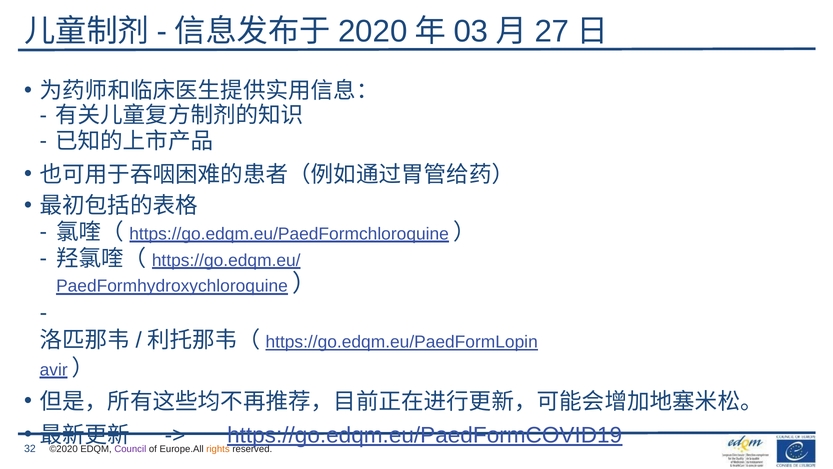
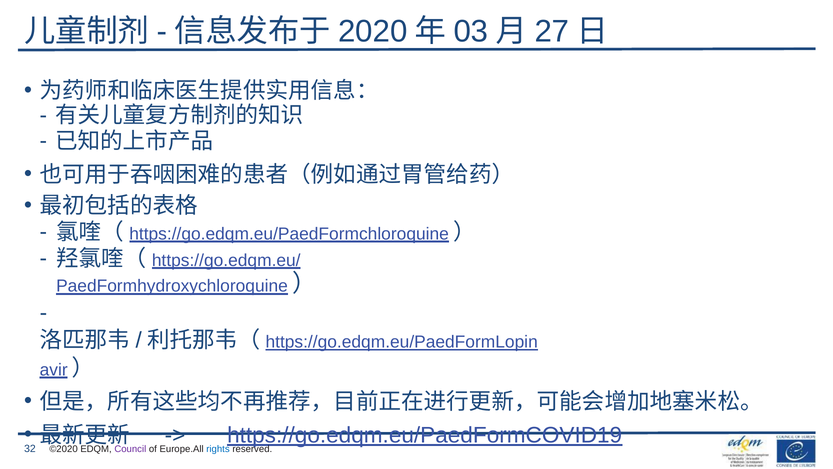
rights colour: orange -> blue (218, 449)
